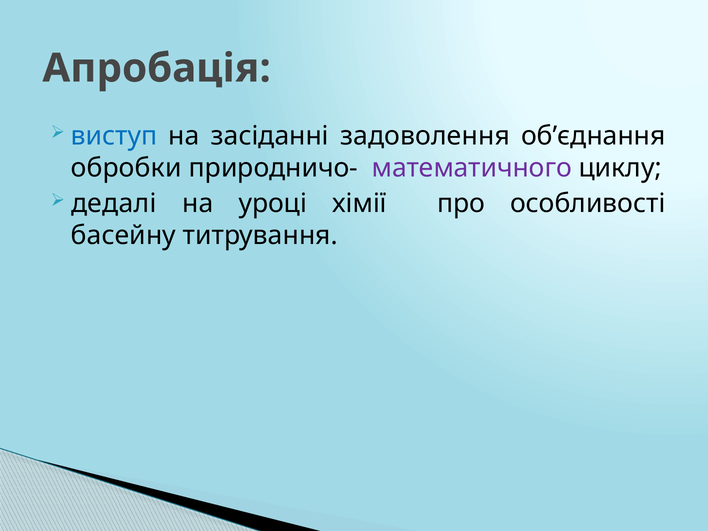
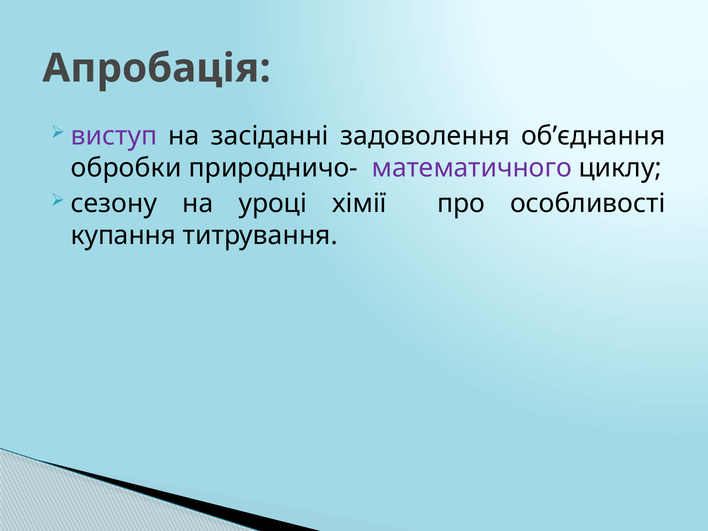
виступ colour: blue -> purple (114, 136)
дедалі: дедалі -> сезону (114, 204)
басейну: басейну -> купання (123, 236)
